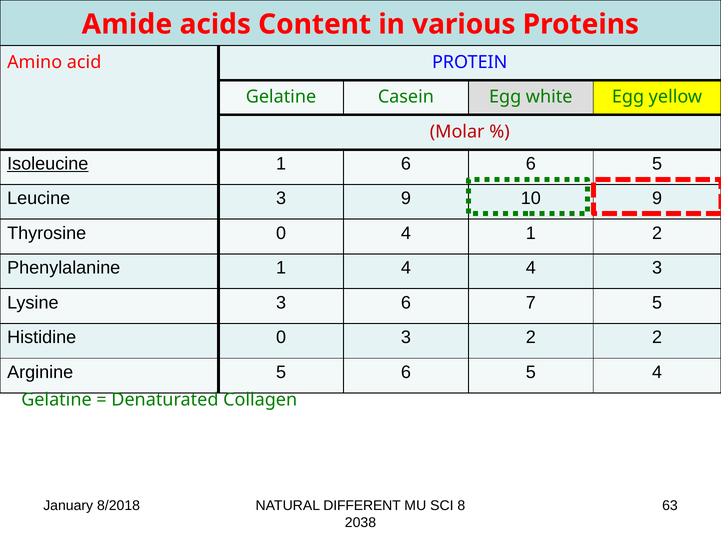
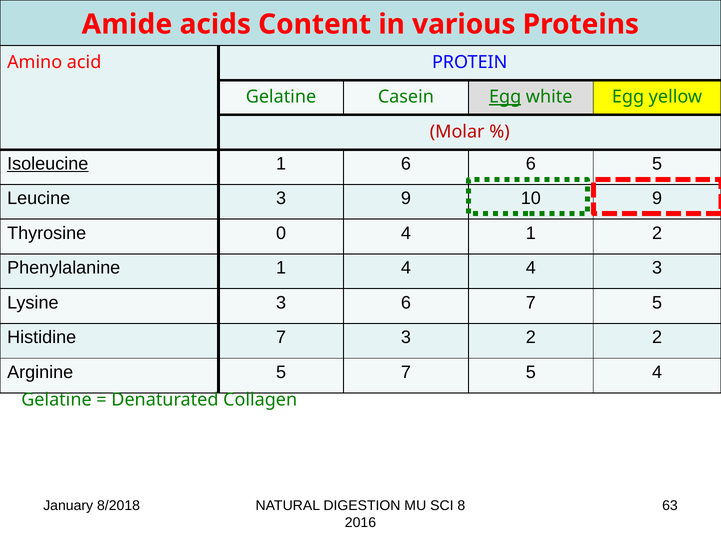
Egg underline: none -> present (505, 97)
Histidine 0: 0 -> 7 (281, 337)
5 6: 6 -> 7 (406, 372)
DIFFERENT: DIFFERENT -> DIGESTION (362, 505)
2038: 2038 -> 2016 (360, 522)
